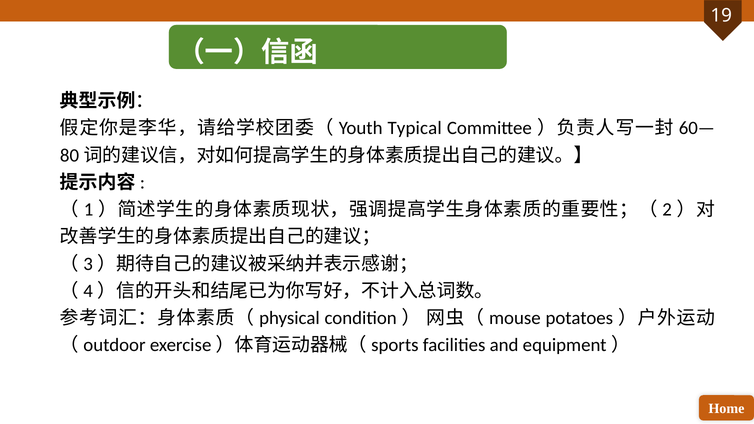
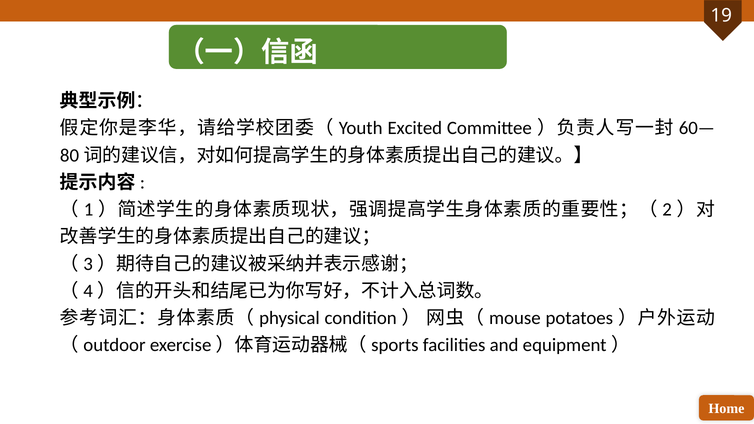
Typical: Typical -> Excited (415, 128)
